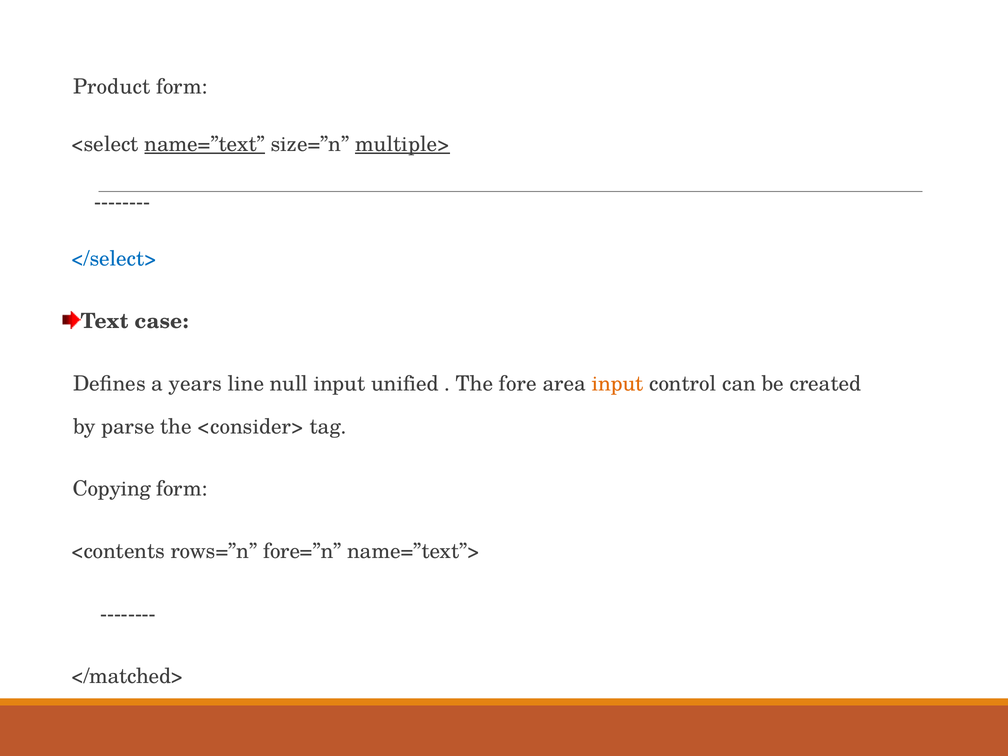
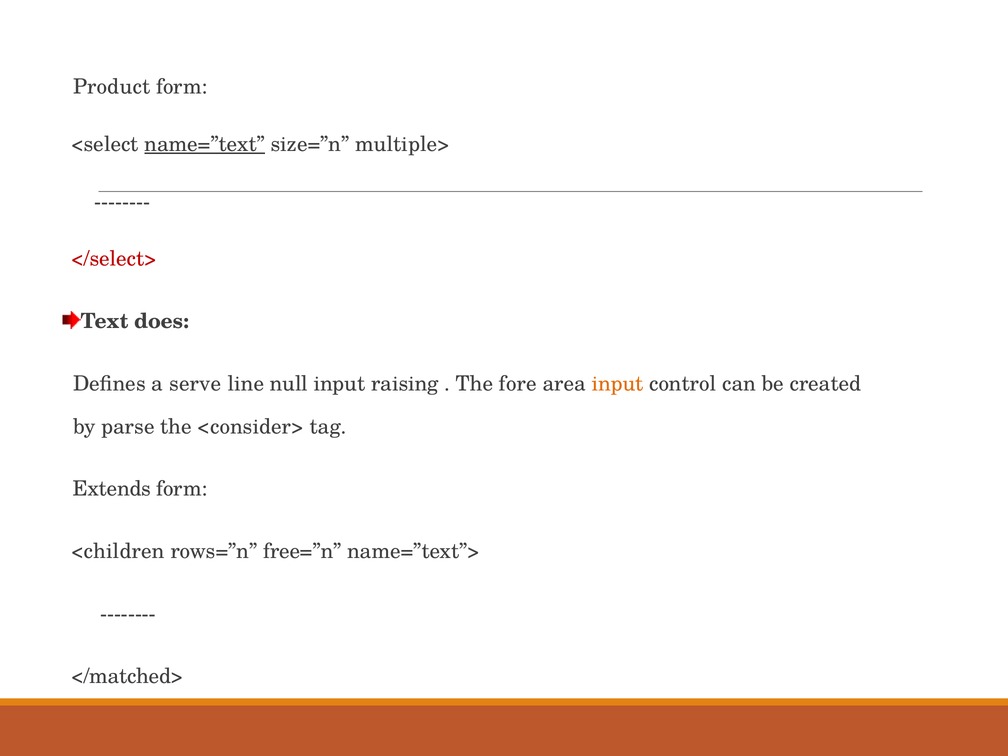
multiple> underline: present -> none (403, 144)
</select> colour: blue -> red (114, 259)
case: case -> does (162, 321)
years: years -> serve (195, 384)
unified: unified -> raising (405, 384)
Copying: Copying -> Extends (112, 489)
<contents: <contents -> <children (118, 551)
fore=”n: fore=”n -> free=”n (302, 551)
